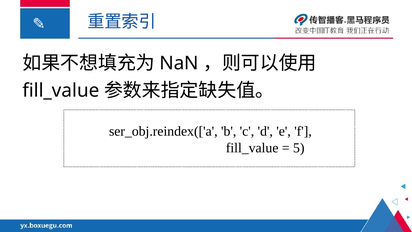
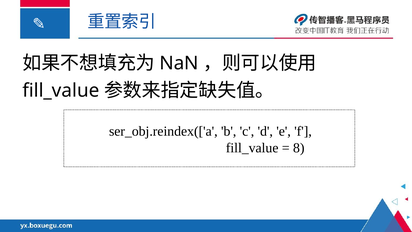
5: 5 -> 8 (299, 148)
